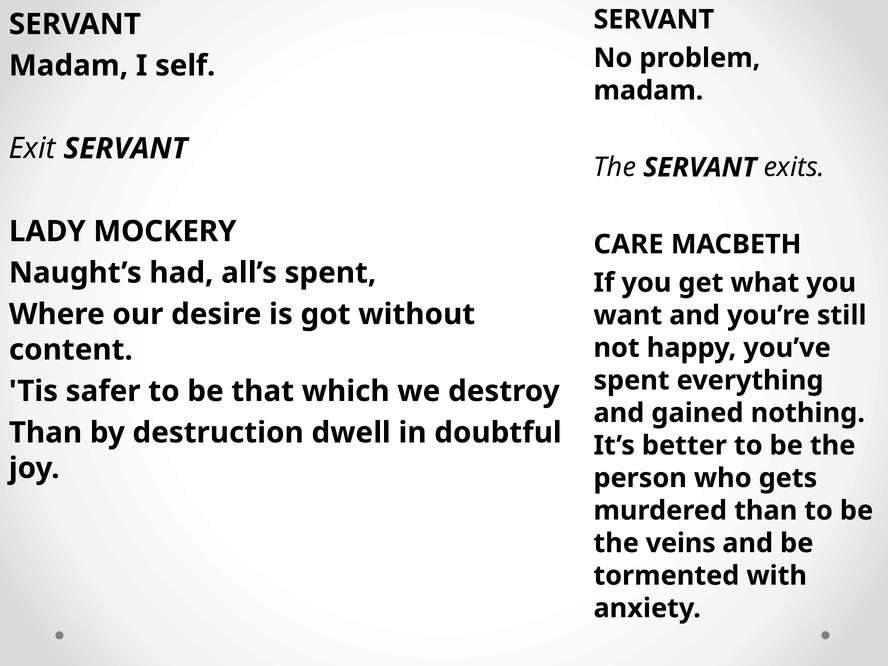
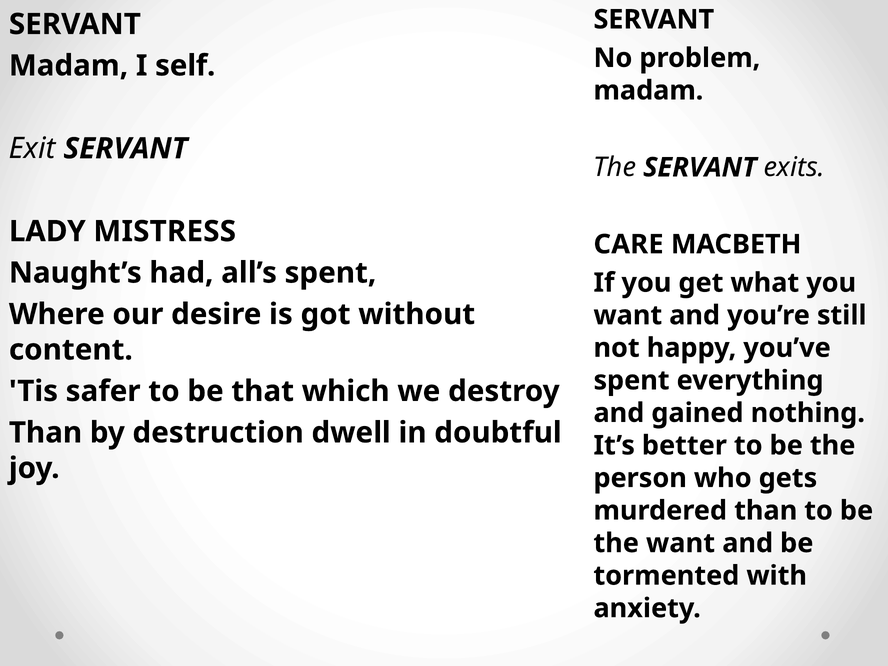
MOCKERY: MOCKERY -> MISTRESS (165, 231)
the veins: veins -> want (681, 543)
